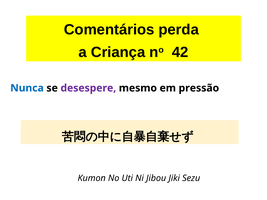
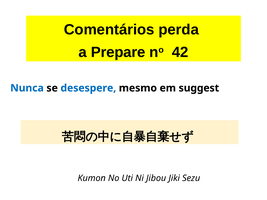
Criança: Criança -> Prepare (118, 52)
desespere colour: purple -> blue (88, 88)
pressão: pressão -> suggest (199, 88)
